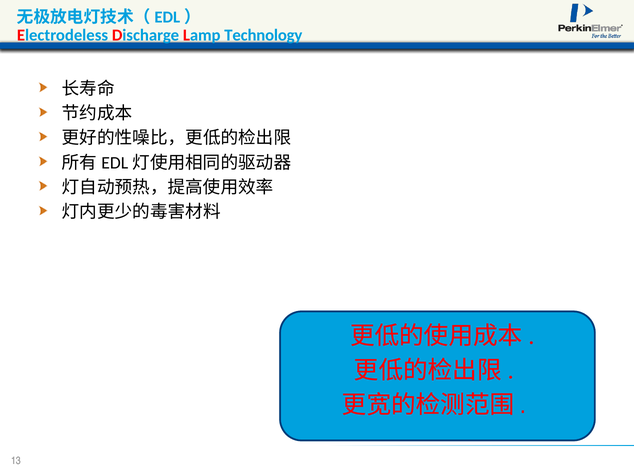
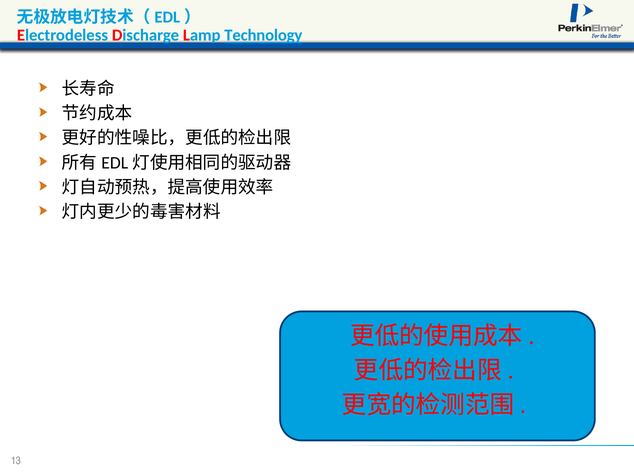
Technology underline: none -> present (263, 35)
